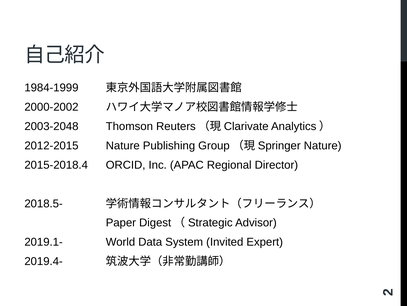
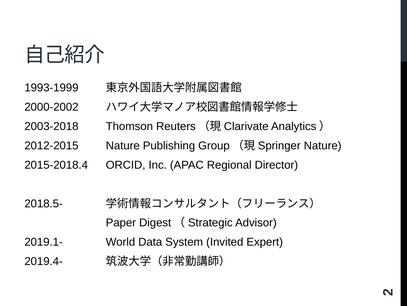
1984-1999: 1984-1999 -> 1993-1999 (51, 88)
2003-2048: 2003-2048 -> 2003-2018 (51, 126)
